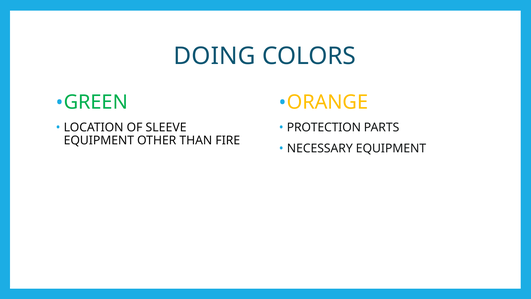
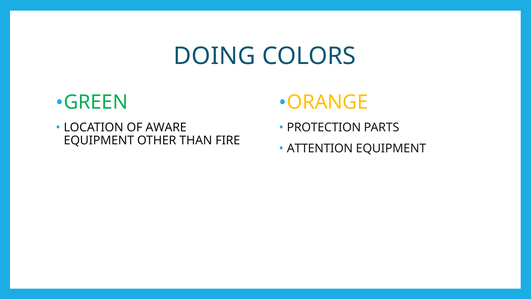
SLEEVE: SLEEVE -> AWARE (166, 127)
NECESSARY: NECESSARY -> ATTENTION (320, 148)
